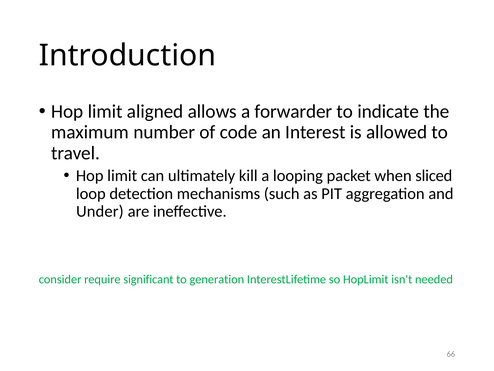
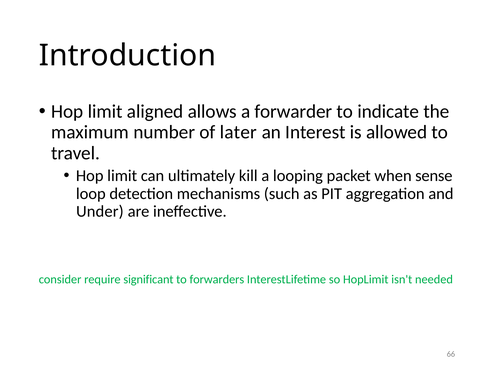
code: code -> later (238, 132)
sliced: sliced -> sense (434, 176)
generation: generation -> forwarders (217, 279)
